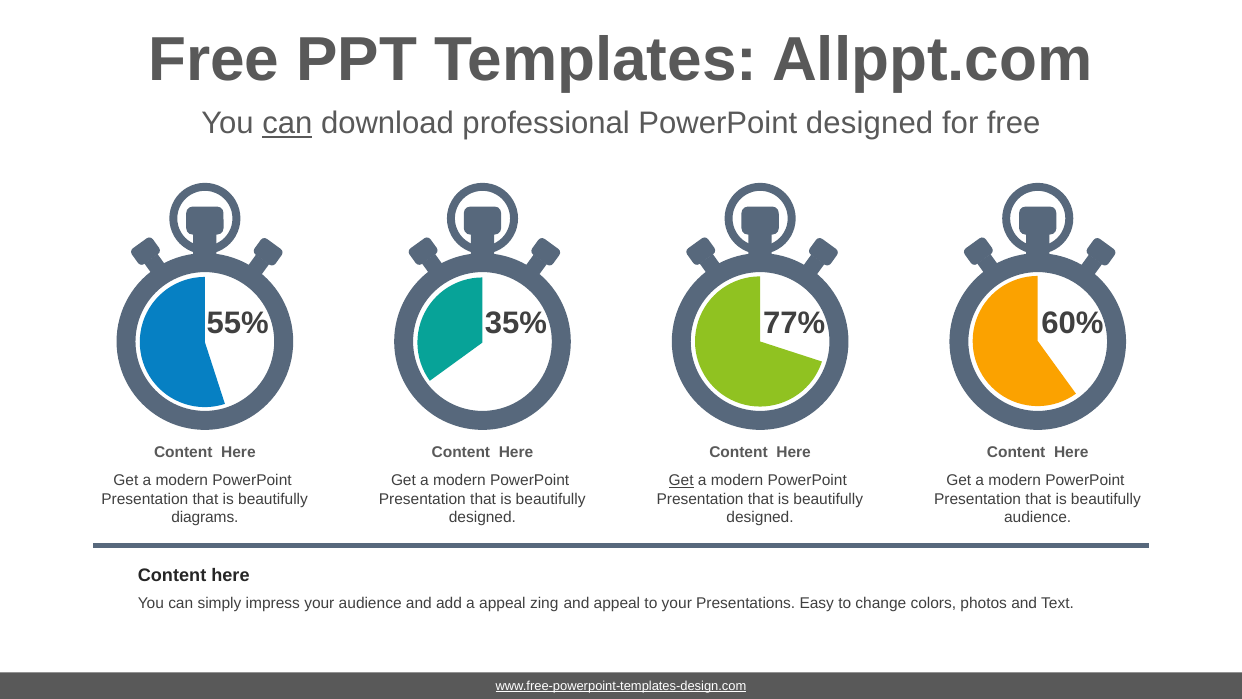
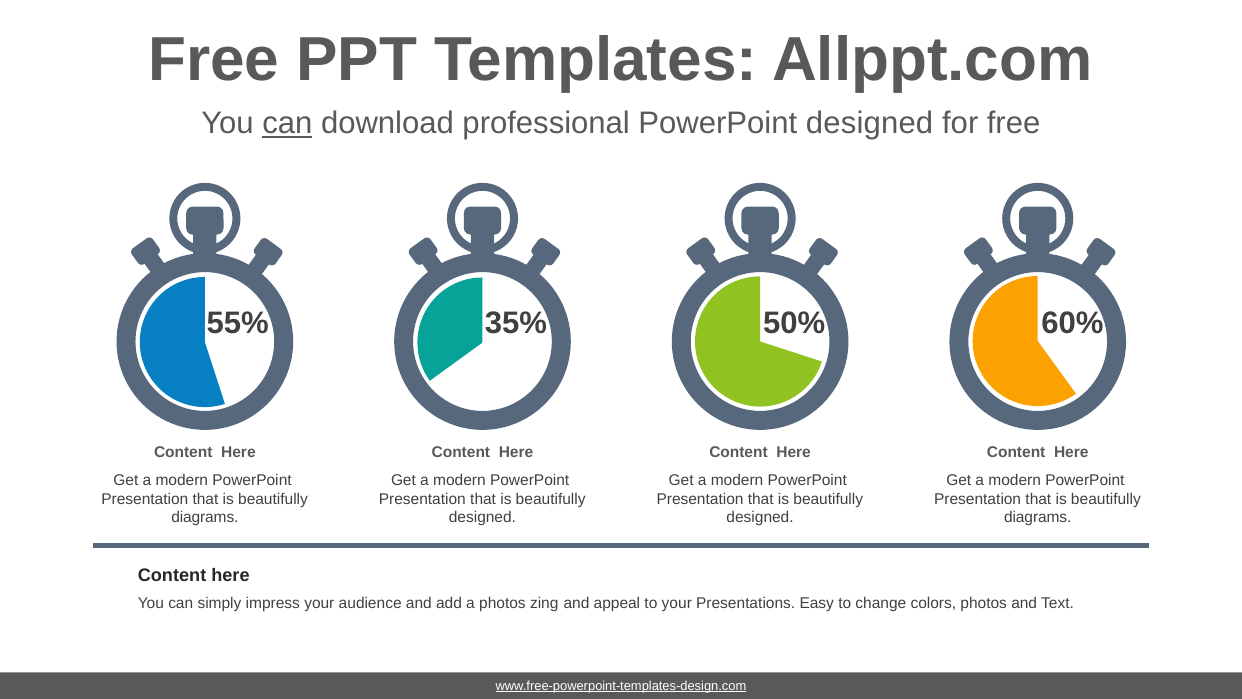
77%: 77% -> 50% (794, 323)
Get underline: present -> none (681, 480)
audience: audience -> diagrams (1038, 518)
a appeal: appeal -> photos (502, 603)
